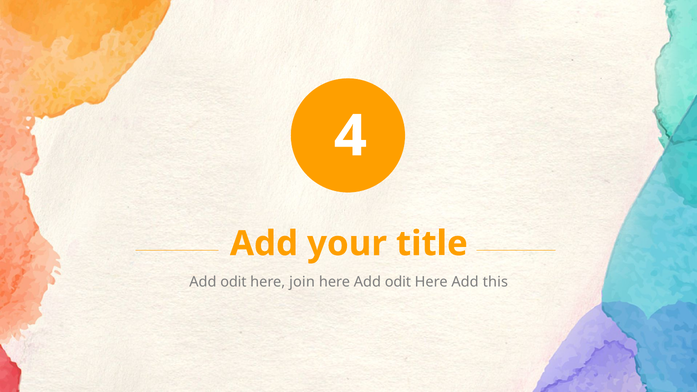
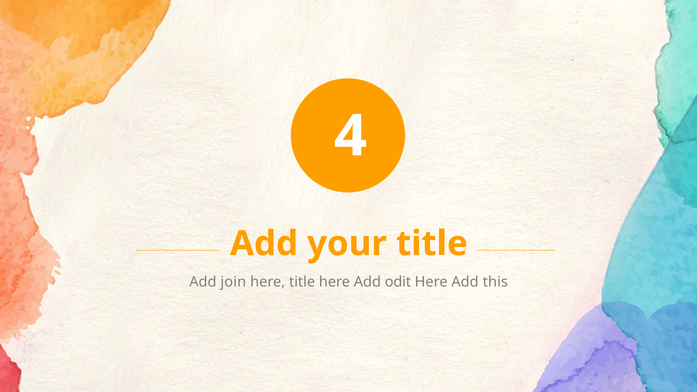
odit: odit -> join (233, 282)
here join: join -> title (302, 282)
